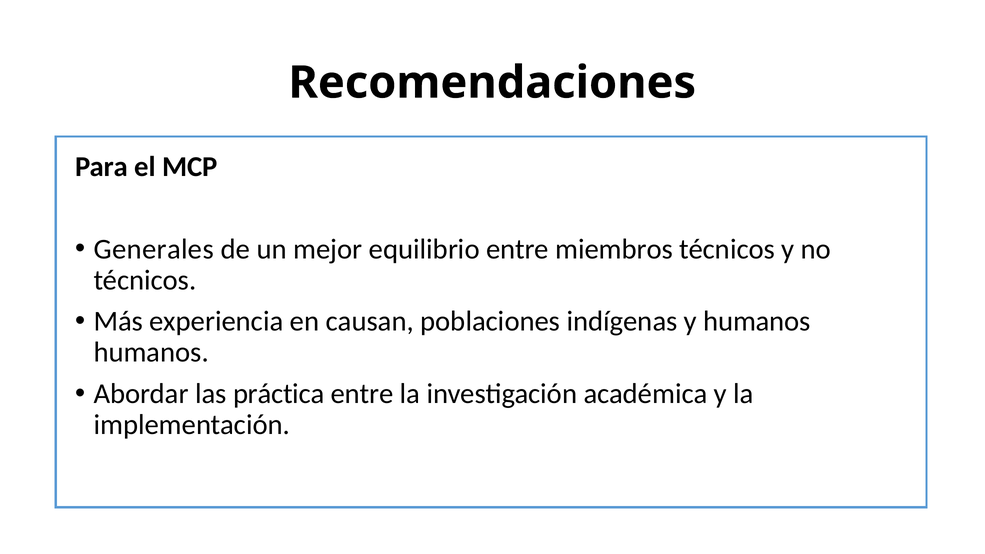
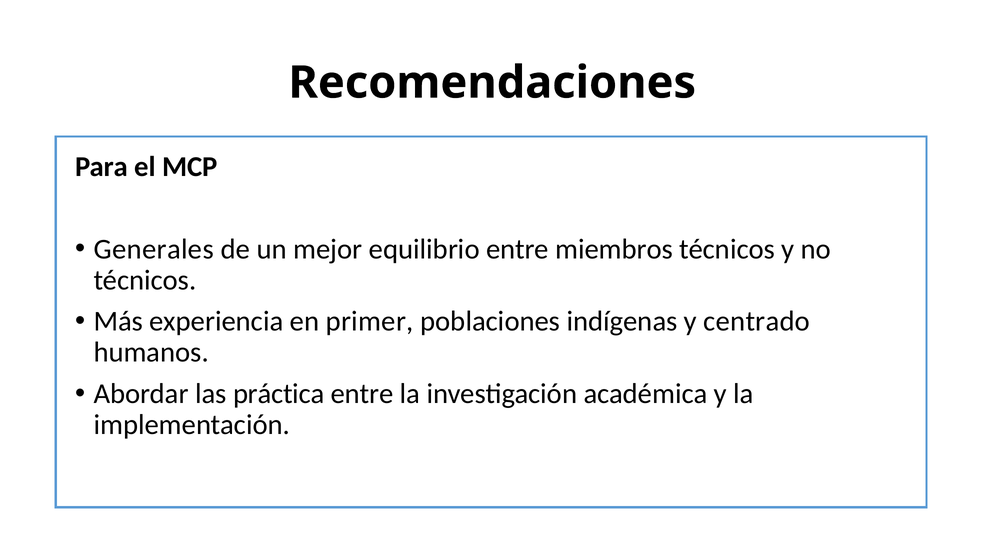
causan: causan -> primer (370, 321)
y humanos: humanos -> centrado (757, 321)
